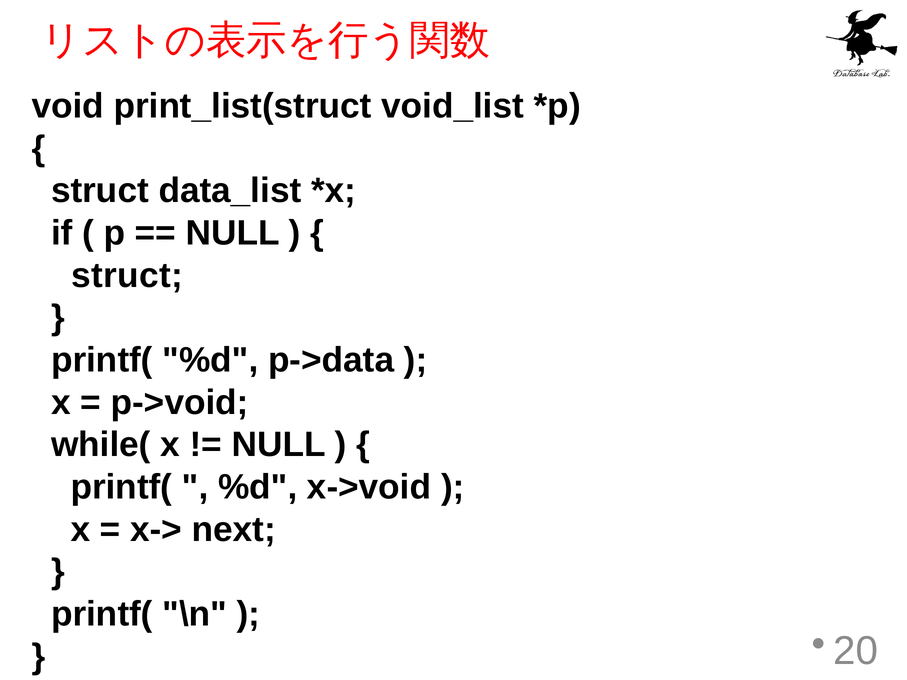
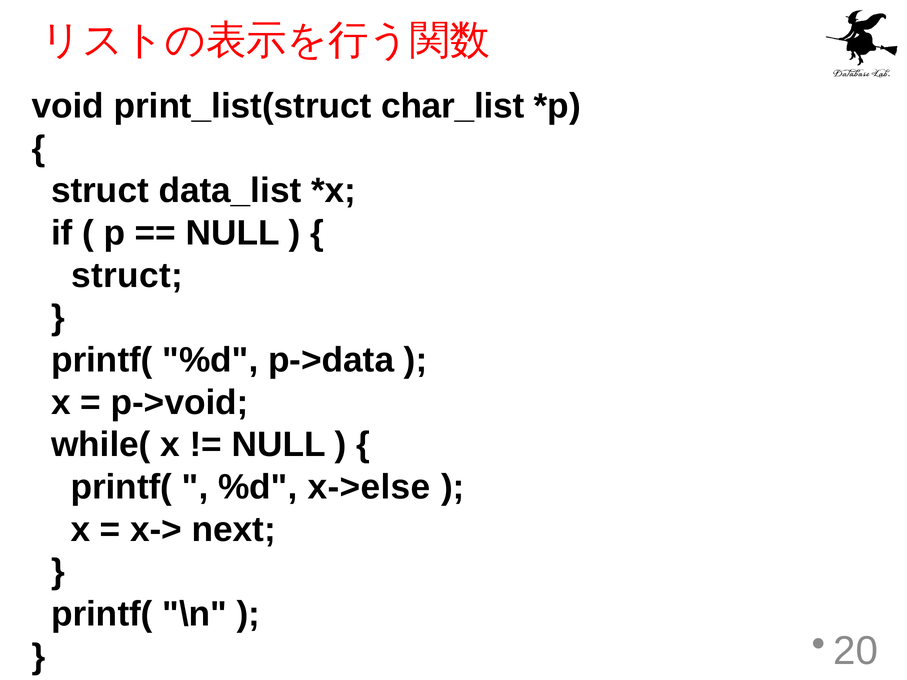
void_list: void_list -> char_list (453, 106)
x->void: x->void -> x->else (369, 487)
